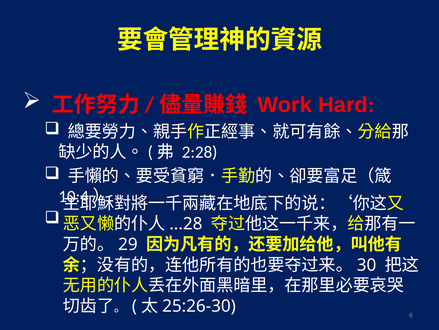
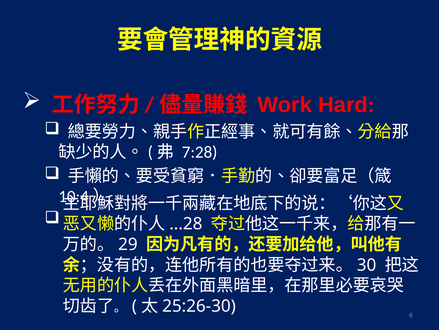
2:28: 2:28 -> 7:28 (200, 152)
